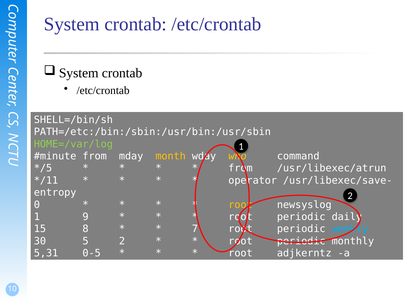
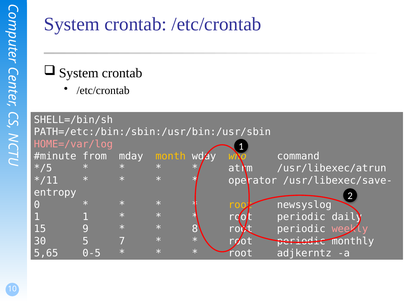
HOME=/var/log colour: light green -> pink (73, 144)
from: from -> atrm (240, 168)
1 9: 9 -> 1 (86, 217)
8: 8 -> 9 (86, 229)
7: 7 -> 8 (195, 229)
weekly colour: light blue -> pink (350, 229)
5 2: 2 -> 7 (122, 241)
5,31: 5,31 -> 5,65 (46, 253)
